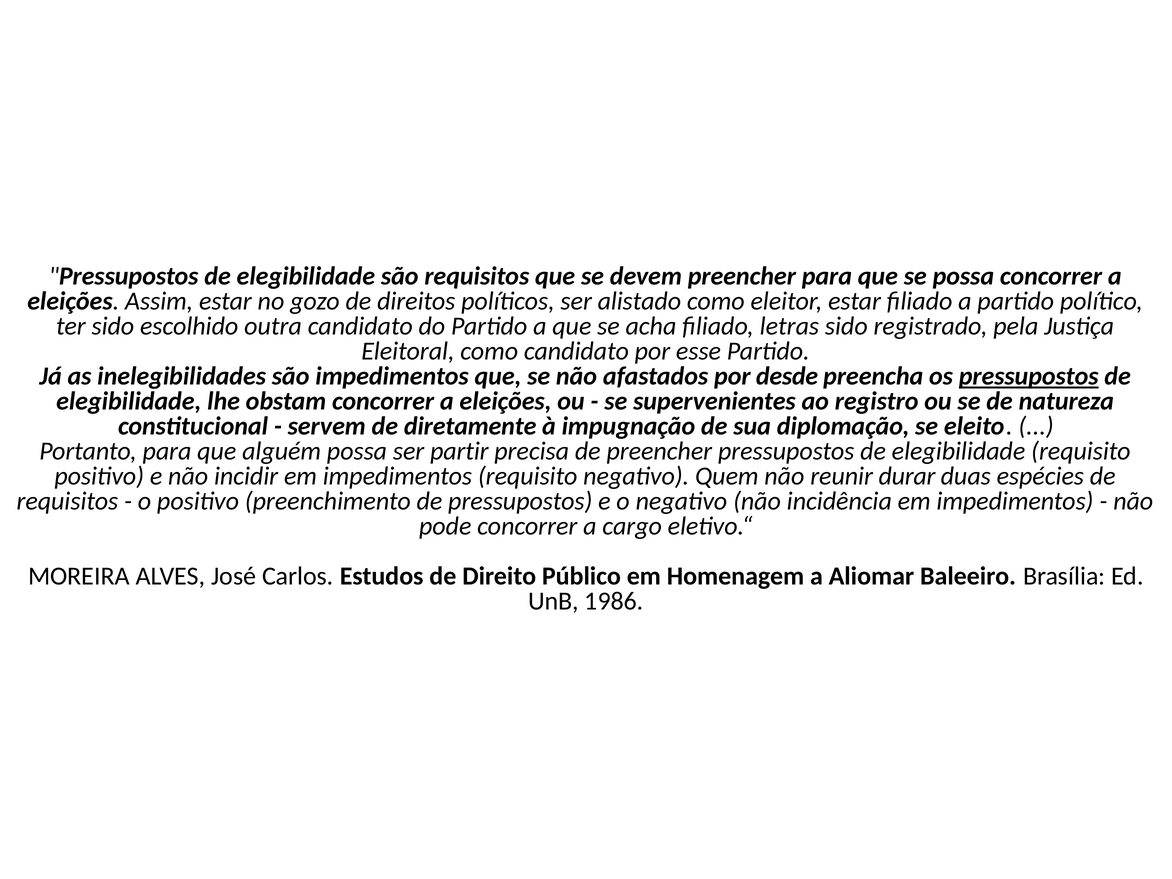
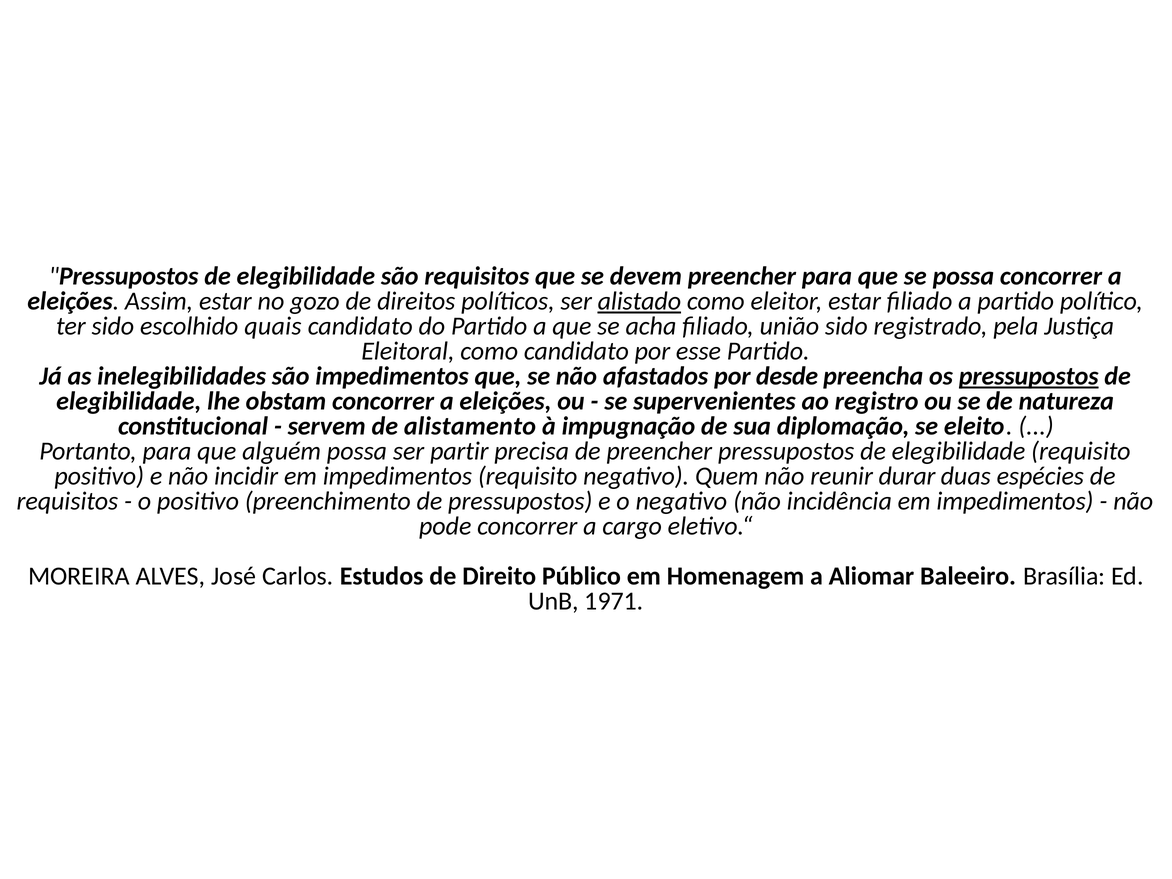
alistado underline: none -> present (639, 301)
outra: outra -> quais (273, 326)
letras: letras -> união (789, 326)
diretamente: diretamente -> alistamento (470, 426)
1986: 1986 -> 1971 (614, 601)
